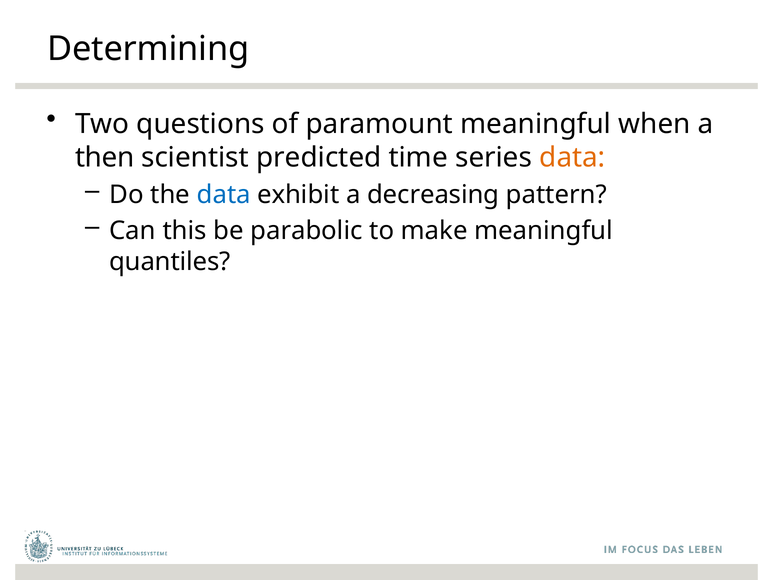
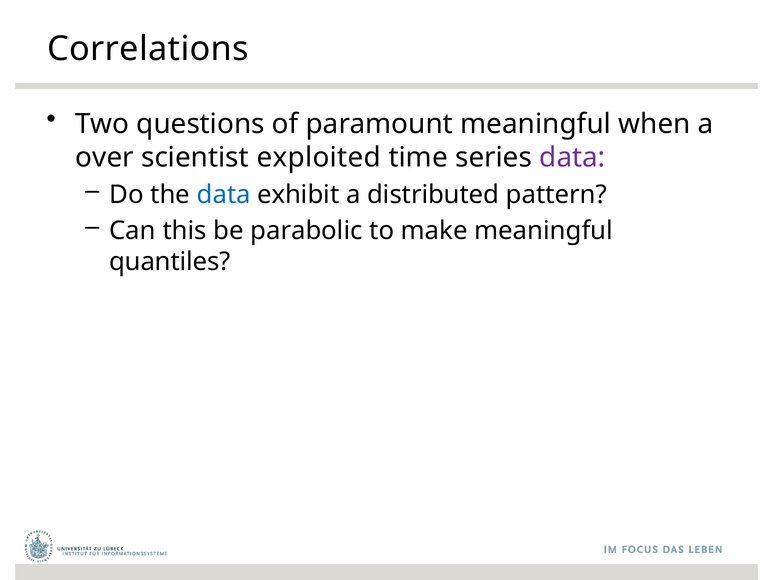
Determining: Determining -> Correlations (148, 49)
then: then -> over (105, 157)
predicted: predicted -> exploited (319, 157)
data colour: orange -> purple (572, 157)
decreasing: decreasing -> distributed (433, 194)
